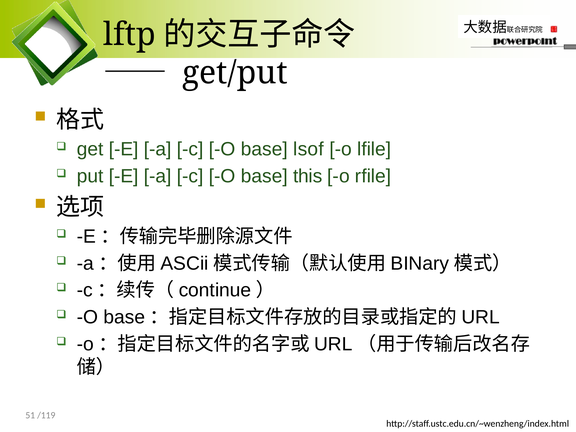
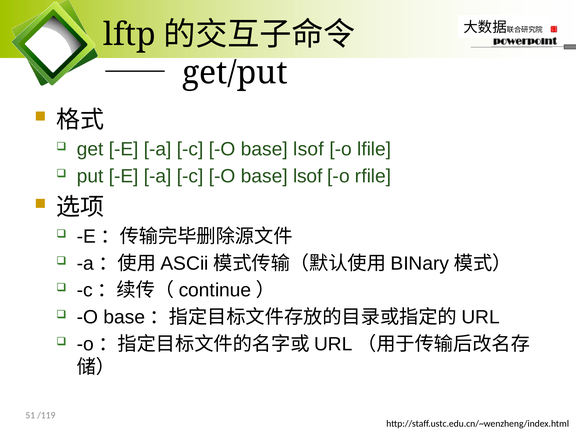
this: this -> lsof (308, 176)
